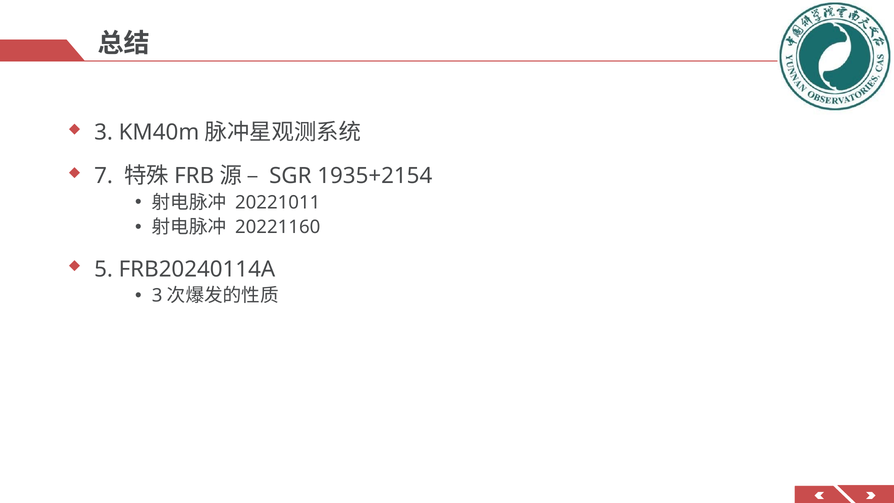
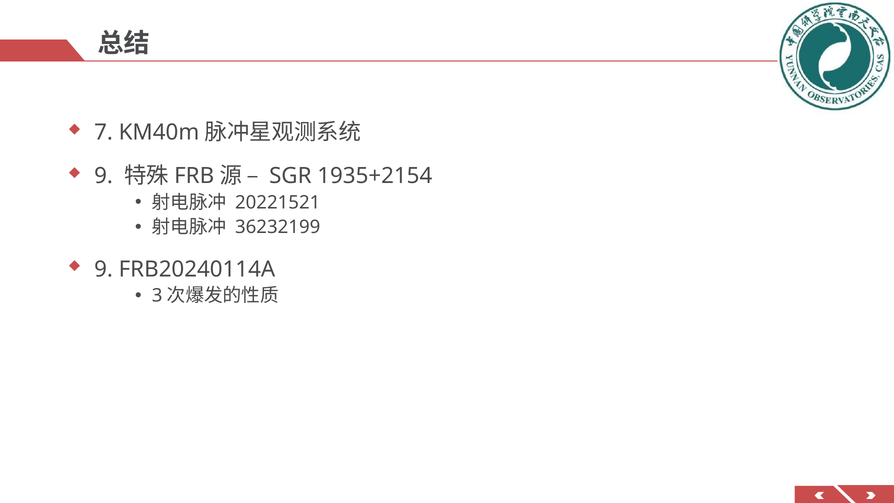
3: 3 -> 7 (104, 132)
7: 7 -> 9 (104, 176)
20221011: 20221011 -> 20221521 (278, 202)
20221160: 20221160 -> 36232199 (278, 227)
5: 5 -> 9 (104, 269)
